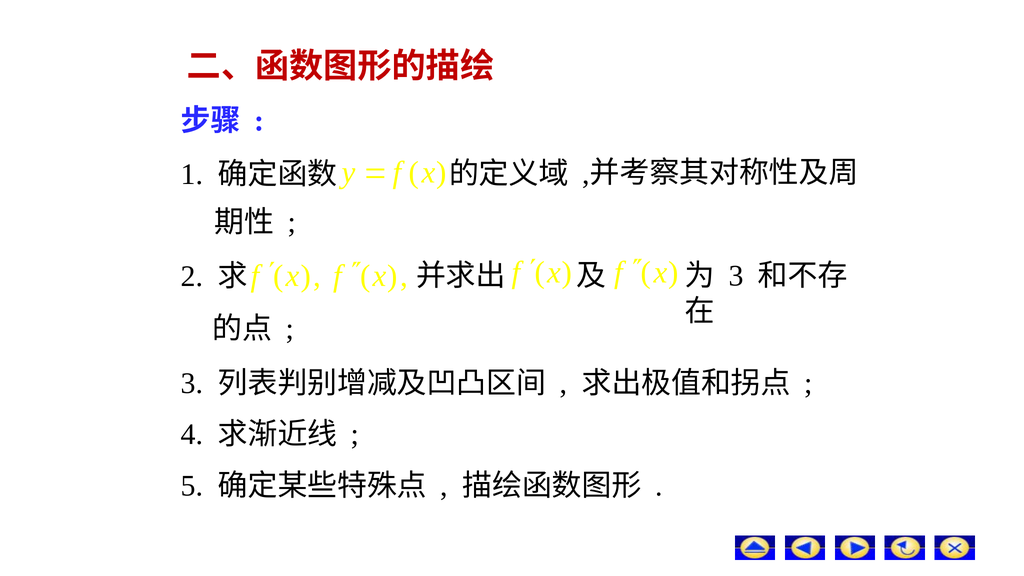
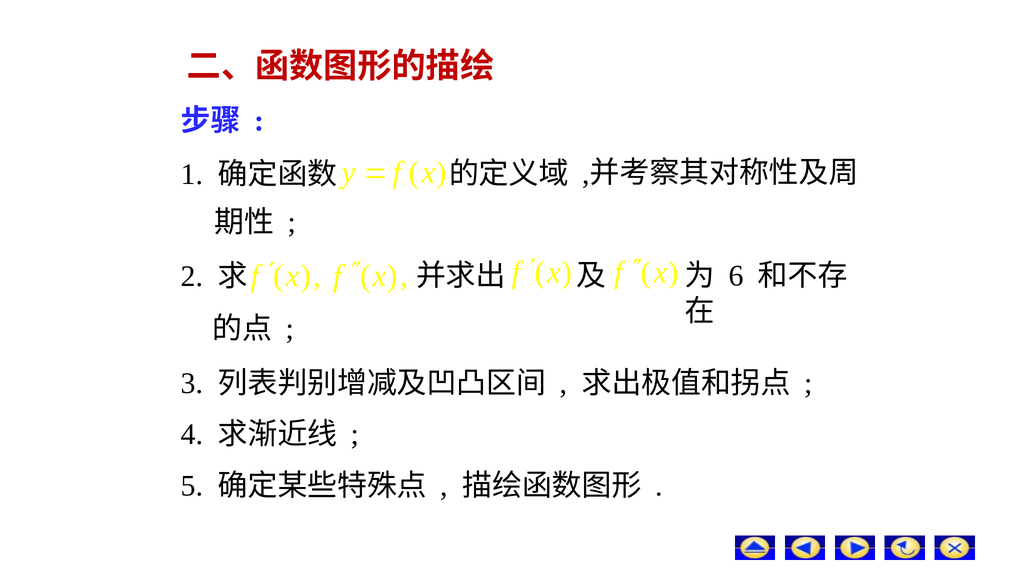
3: 3 -> 6 (736, 276)
